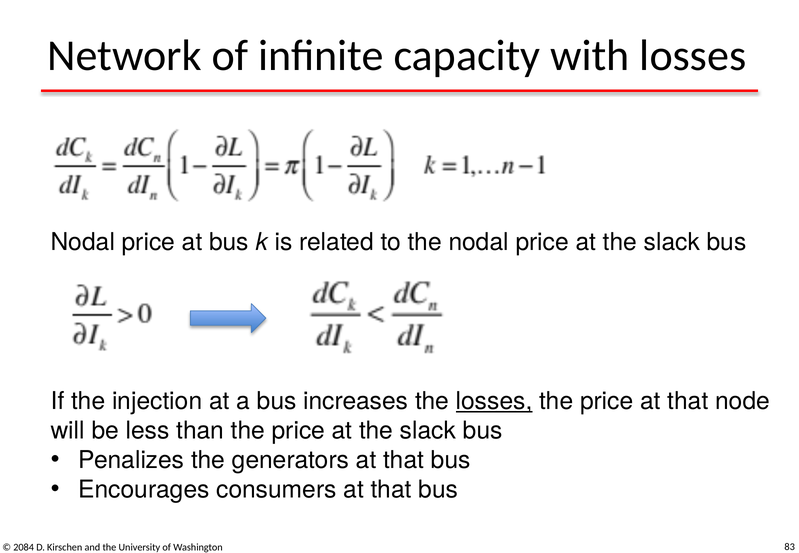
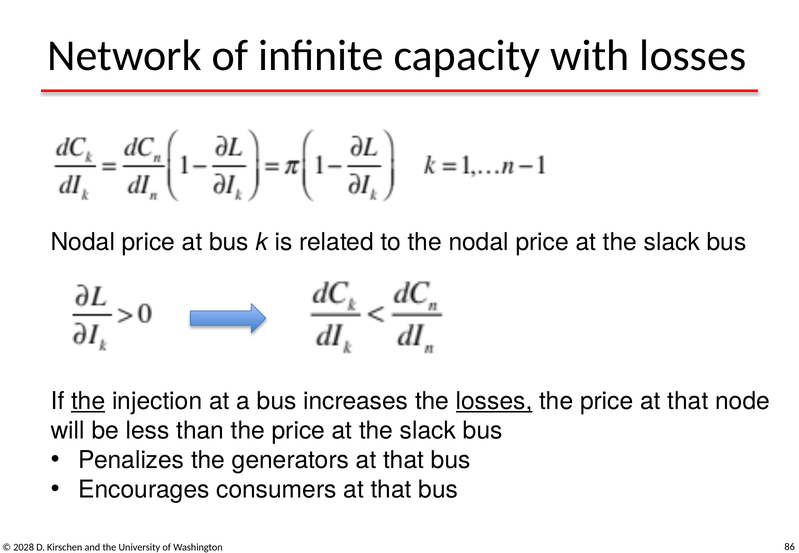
the underline: none -> present (88, 401)
2084: 2084 -> 2028 (24, 548)
83: 83 -> 86 (790, 547)
